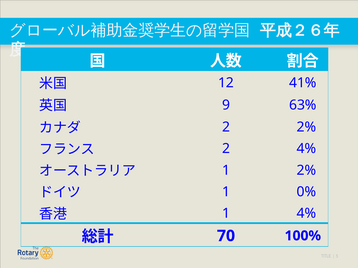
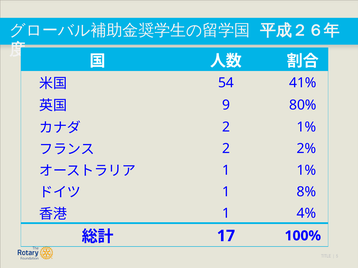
12: 12 -> 54 (226, 83)
63%: 63% -> 80% (303, 105)
2 2%: 2% -> 1% (306, 127)
2 4%: 4% -> 2% (306, 149)
1 2%: 2% -> 1% (306, 171)
0%: 0% -> 8% (306, 192)
70: 70 -> 17 (226, 236)
